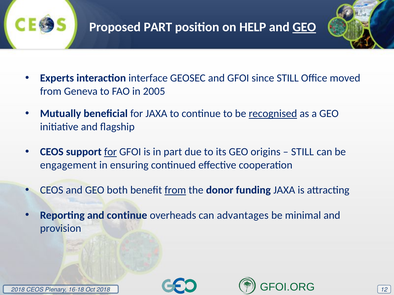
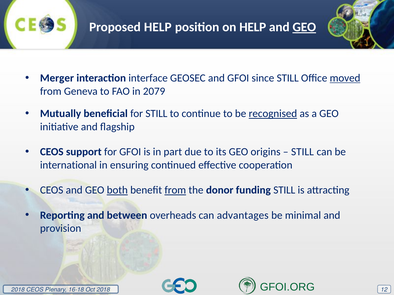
Proposed PART: PART -> HELP (158, 27)
Experts: Experts -> Merger (57, 78)
moved underline: none -> present (345, 78)
2005: 2005 -> 2079 (154, 91)
for JAXA: JAXA -> STILL (156, 114)
for underline: present -> none (110, 152)
engagement: engagement -> international (68, 165)
both underline: none -> present (117, 190)
funding JAXA: JAXA -> STILL (284, 190)
and continue: continue -> between (127, 216)
